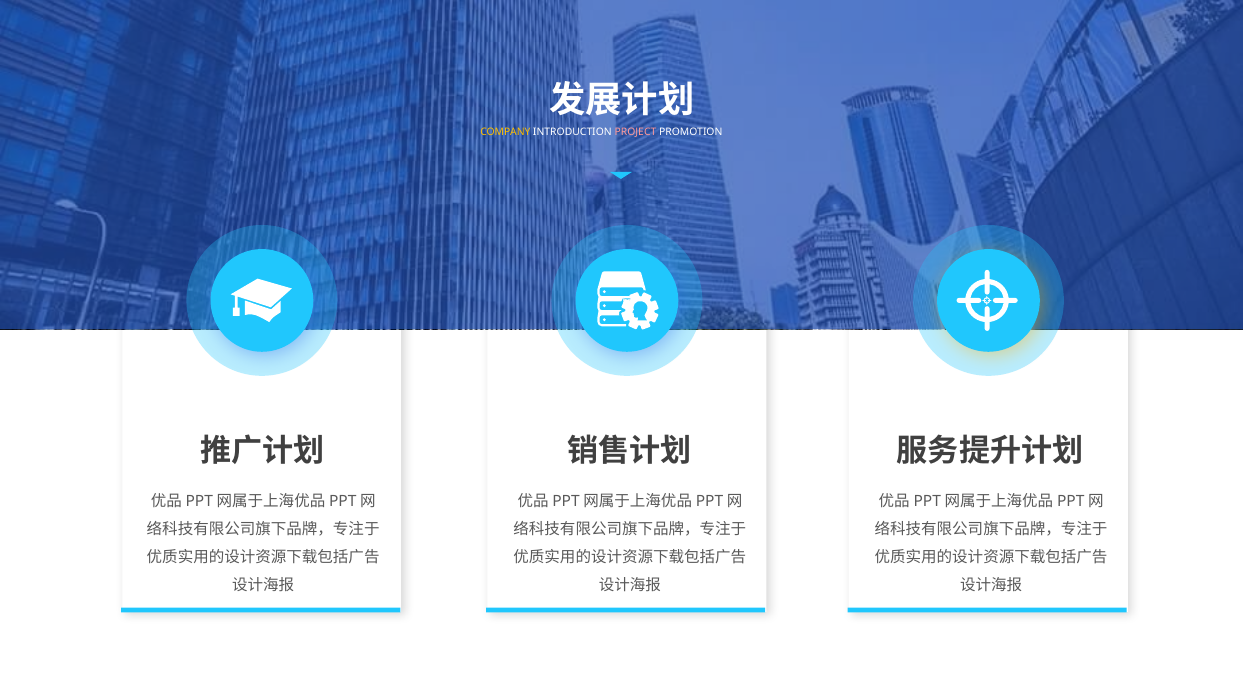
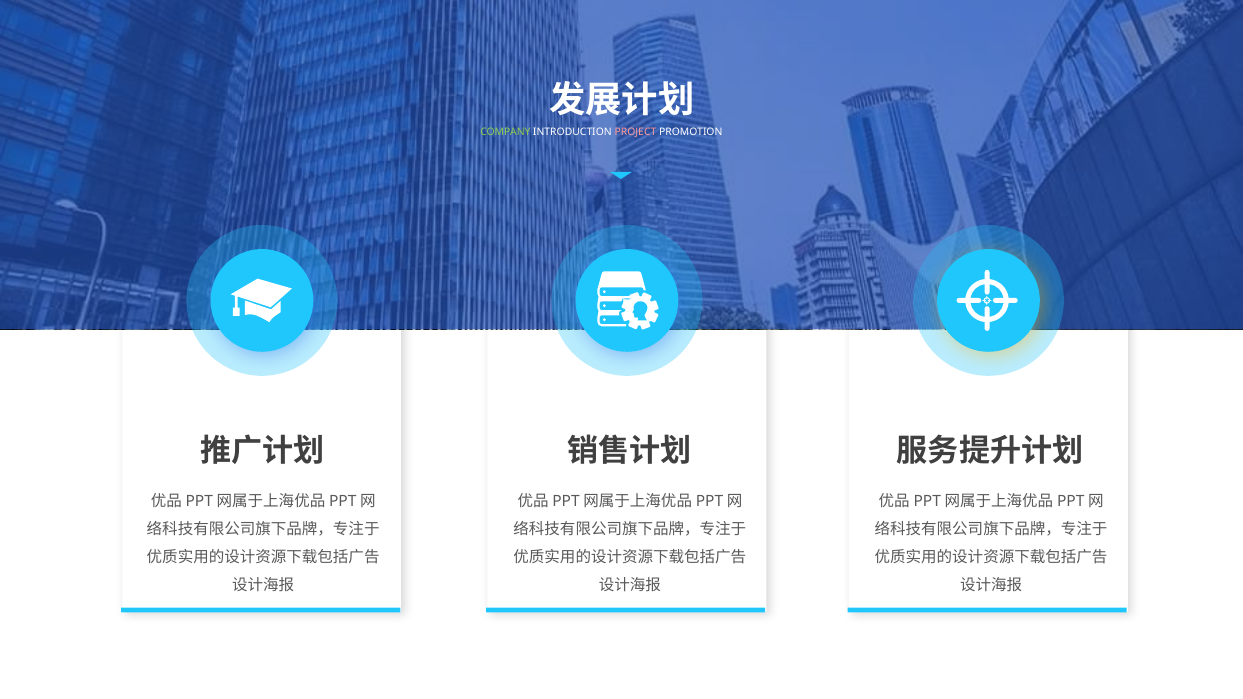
COMPANY colour: yellow -> light green (505, 132)
